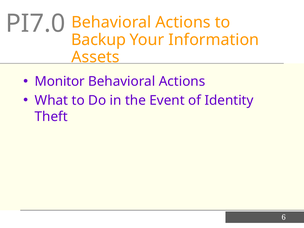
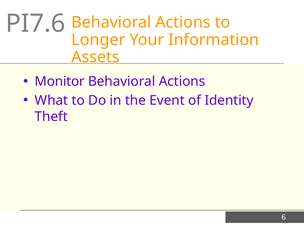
PI7.0: PI7.0 -> PI7.6 (35, 24)
Backup: Backup -> Longer (98, 40)
